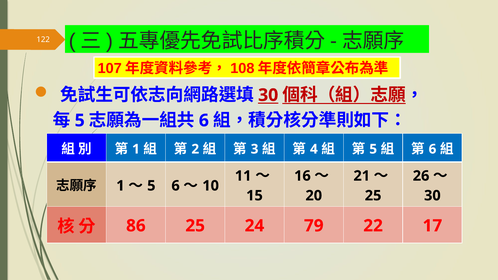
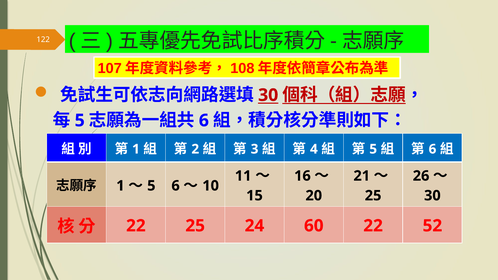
86: 86 -> 22 (136, 226)
79: 79 -> 60 (314, 226)
17: 17 -> 52 (432, 226)
